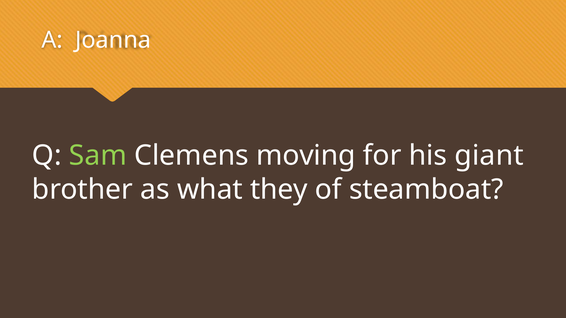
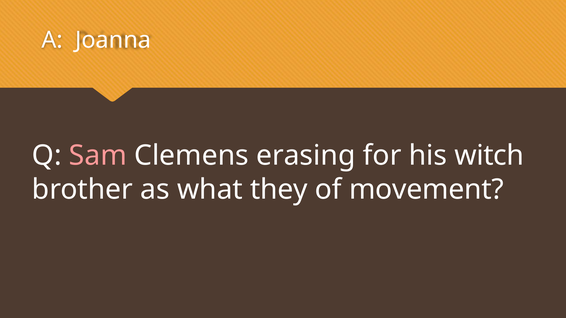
Sam colour: light green -> pink (98, 156)
moving: moving -> erasing (306, 156)
giant: giant -> witch (489, 156)
steamboat: steamboat -> movement (426, 190)
